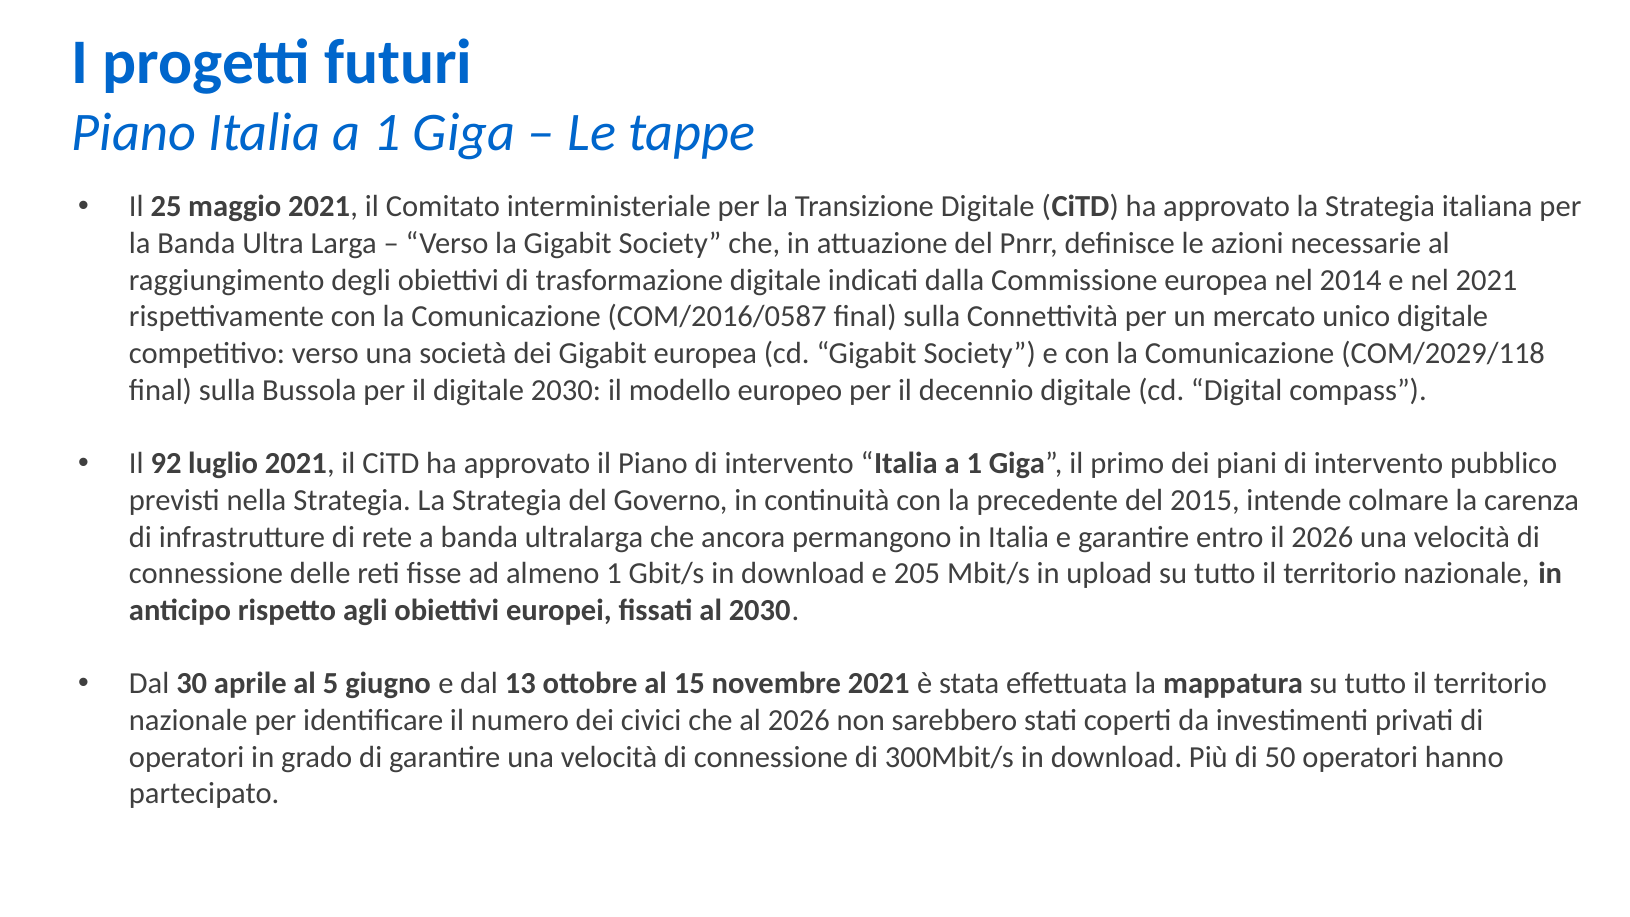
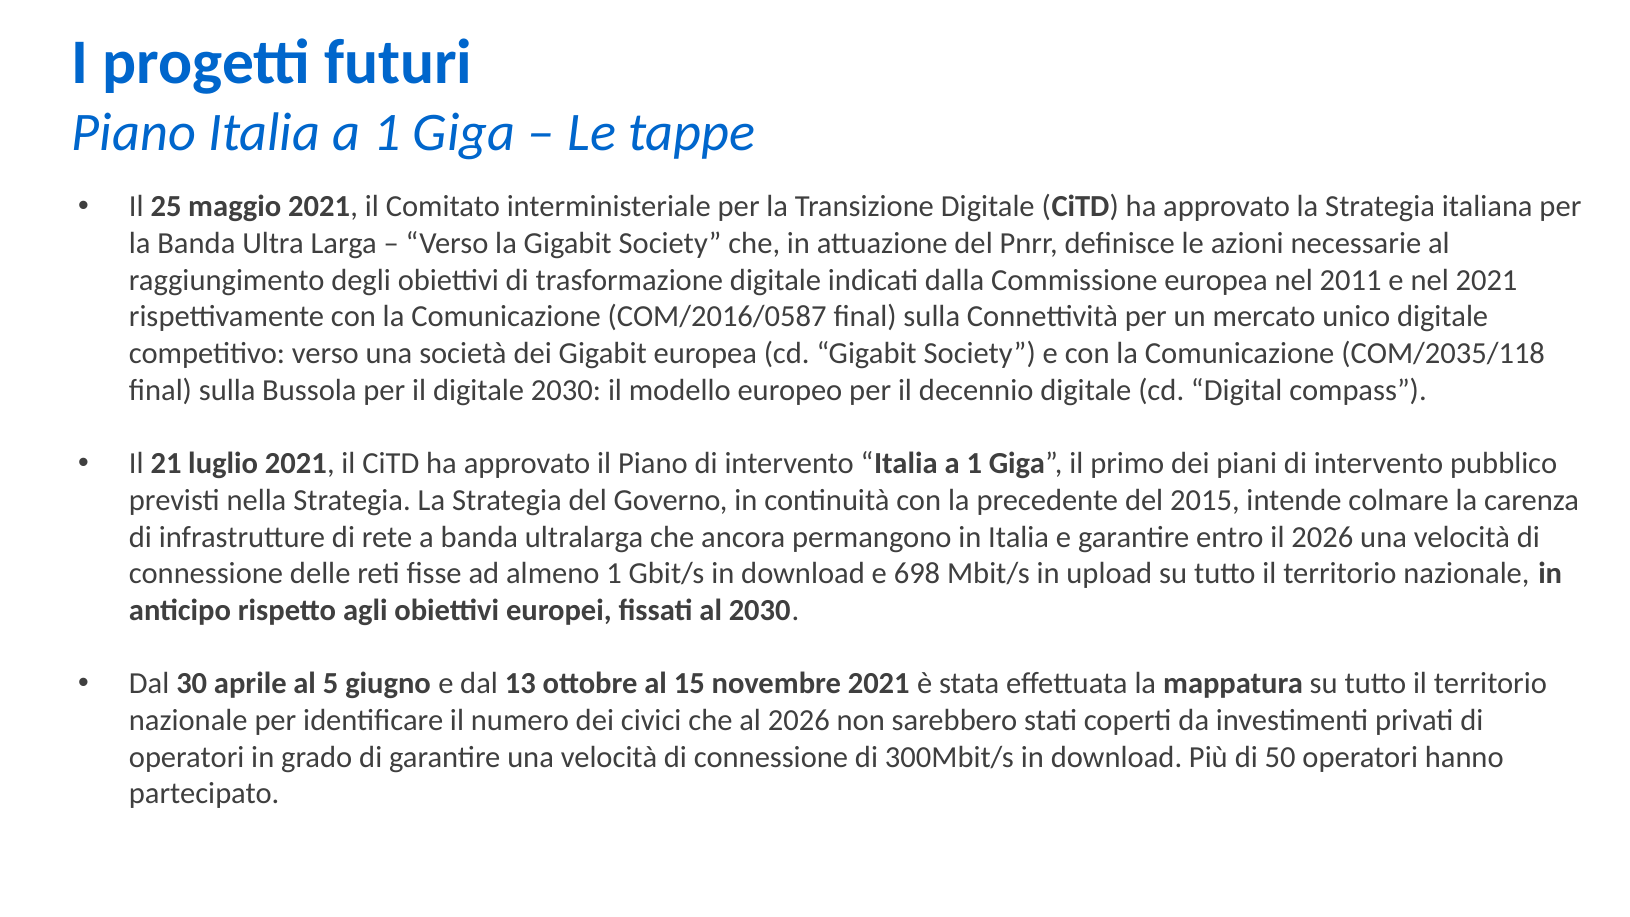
2014: 2014 -> 2011 (1351, 280)
COM/2029/118: COM/2029/118 -> COM/2035/118 (1443, 354)
92: 92 -> 21 (166, 464)
205: 205 -> 698 (917, 574)
